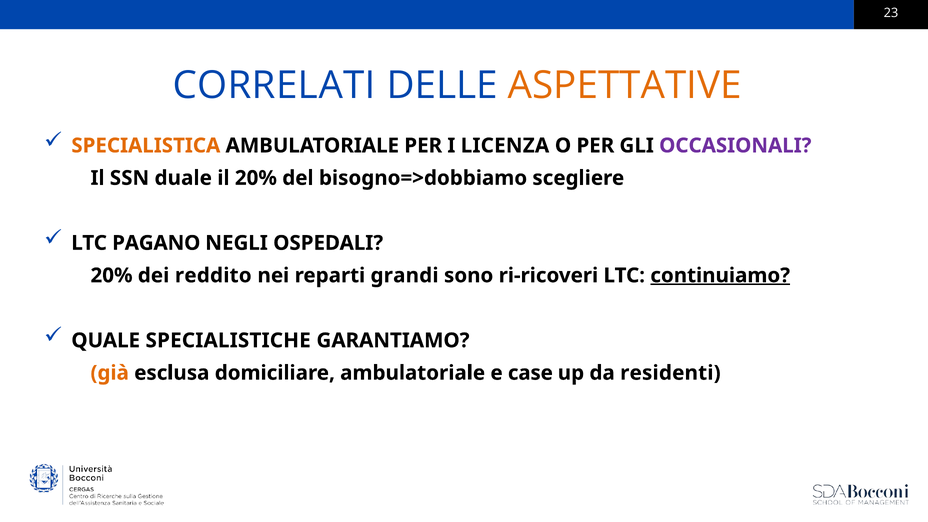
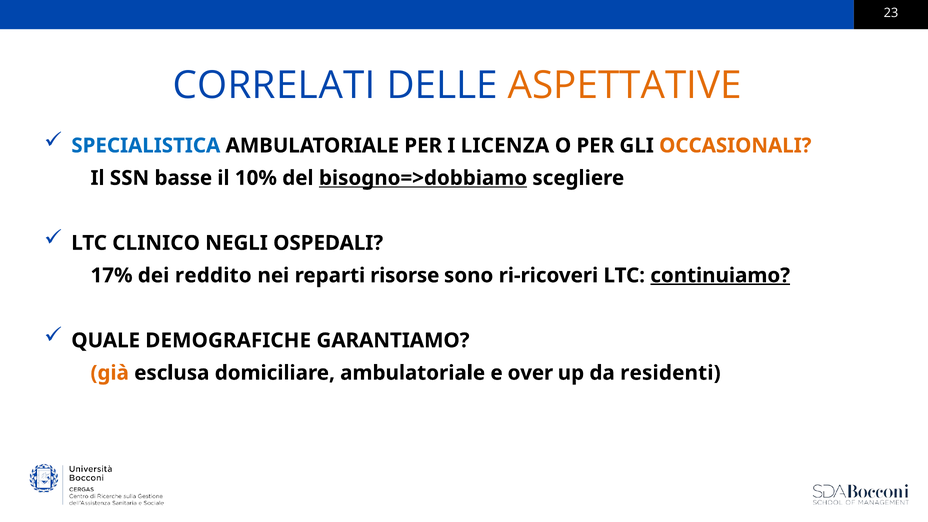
SPECIALISTICA colour: orange -> blue (146, 146)
OCCASIONALI colour: purple -> orange (735, 146)
duale: duale -> basse (183, 178)
il 20%: 20% -> 10% (256, 178)
bisogno=>dobbiamo underline: none -> present (423, 178)
PAGANO: PAGANO -> CLINICO (156, 243)
20%: 20% -> 17% (112, 276)
grandi: grandi -> risorse (405, 276)
SPECIALISTICHE: SPECIALISTICHE -> DEMOGRAFICHE (228, 340)
case: case -> over (530, 373)
